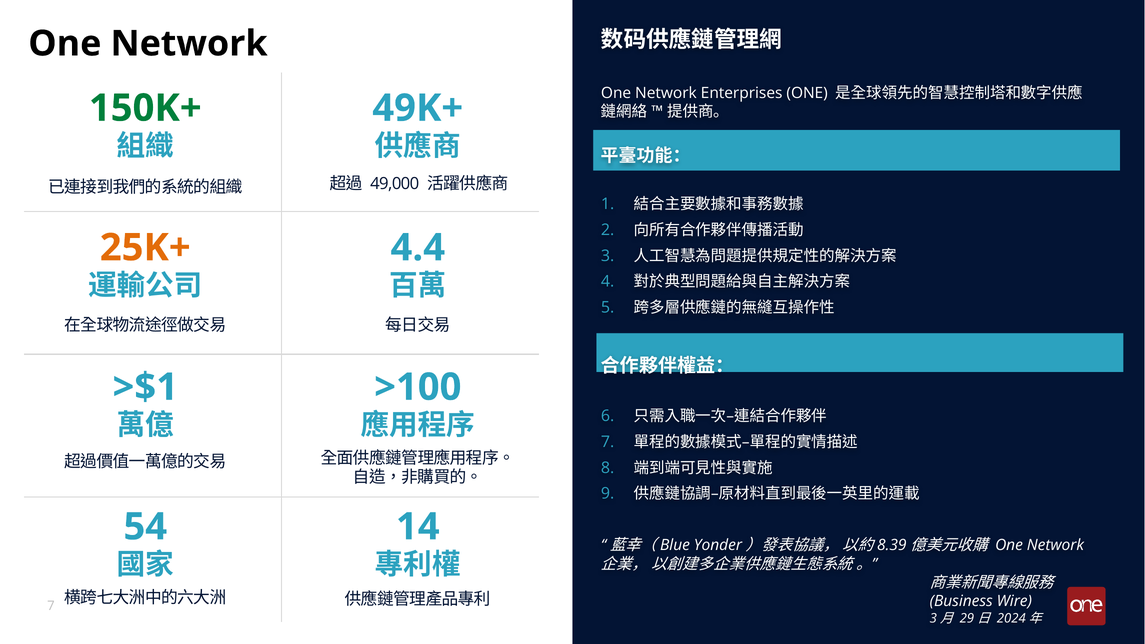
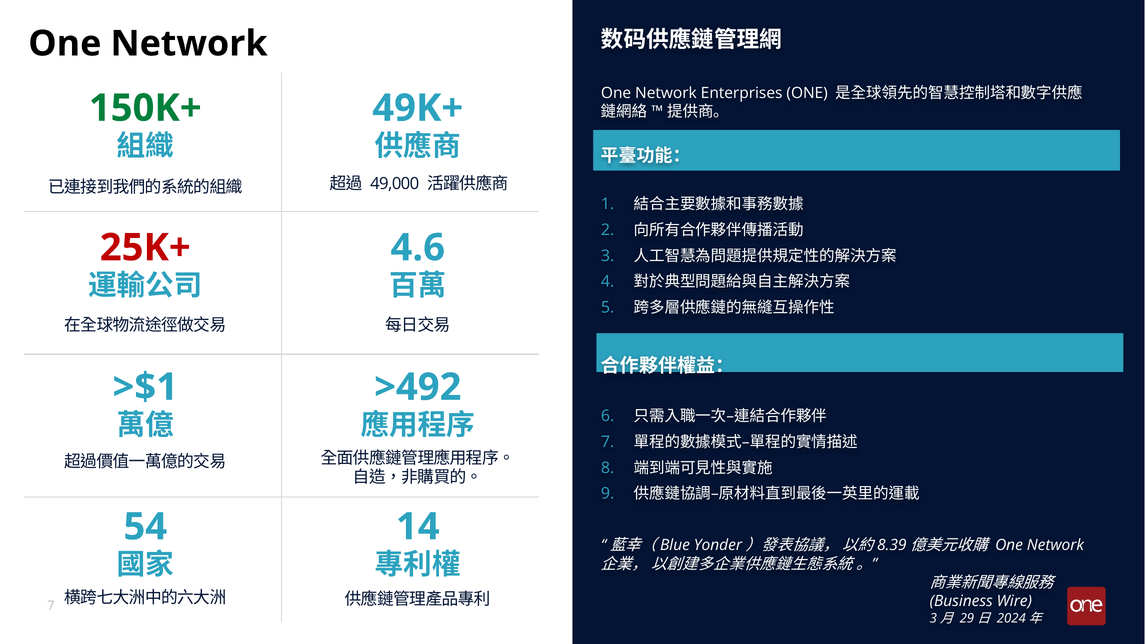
25K+ colour: orange -> red (145, 248)
4.4: 4.4 -> 4.6 (418, 248)
>100: >100 -> >492 (418, 387)
